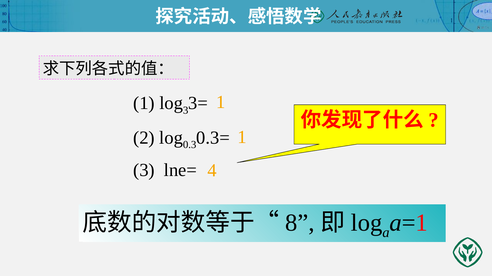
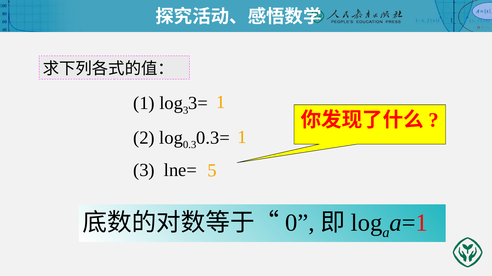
4: 4 -> 5 (212, 171)
8: 8 -> 0 (300, 223)
